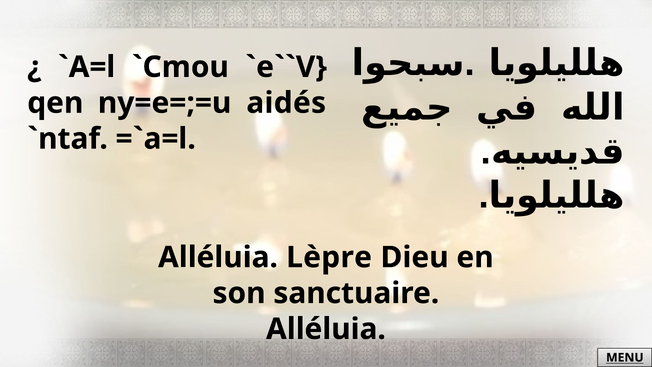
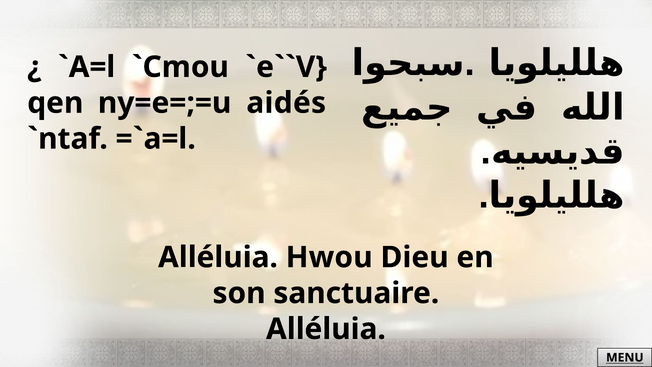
Lèpre: Lèpre -> Hwou (329, 257)
